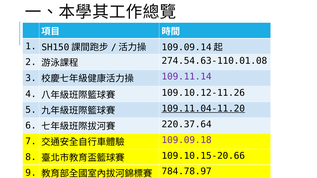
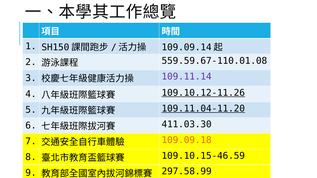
274.54.63-110.01.08: 274.54.63-110.01.08 -> 559.59.67-110.01.08 (214, 61)
109.10.12-11.26 underline: none -> present (203, 93)
220.37.64: 220.37.64 -> 411.03.30 (187, 124)
109.09.18 colour: purple -> orange (187, 140)
109.10.15-20.66: 109.10.15-20.66 -> 109.10.15-46.59 (203, 156)
784.78.97: 784.78.97 -> 297.58.99 (187, 172)
